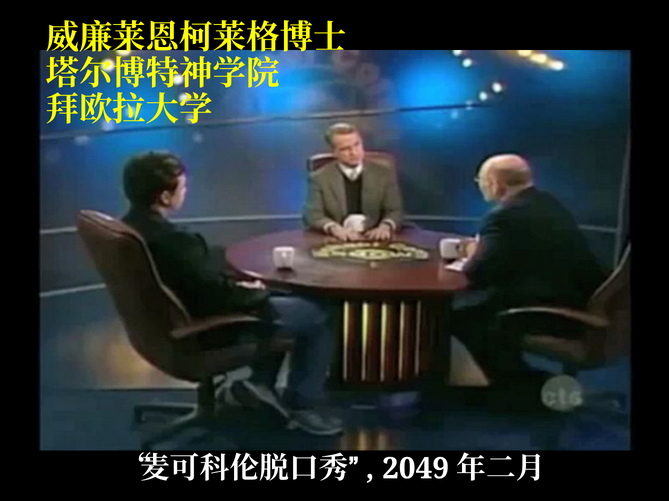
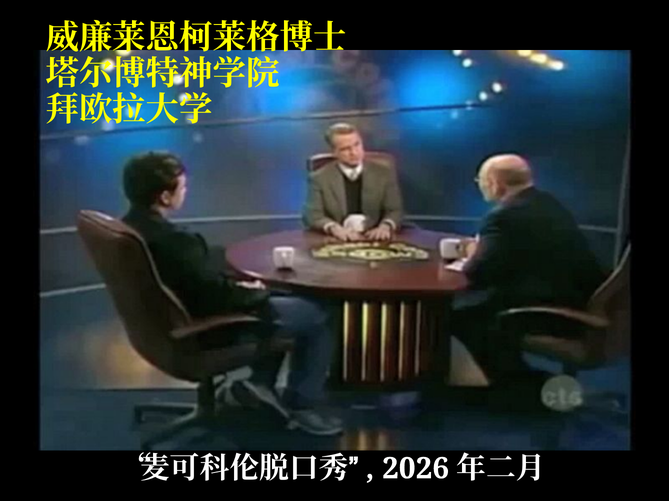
2049: 2049 -> 2026 (416, 469)
